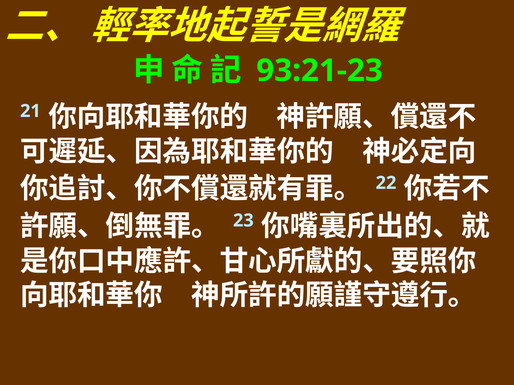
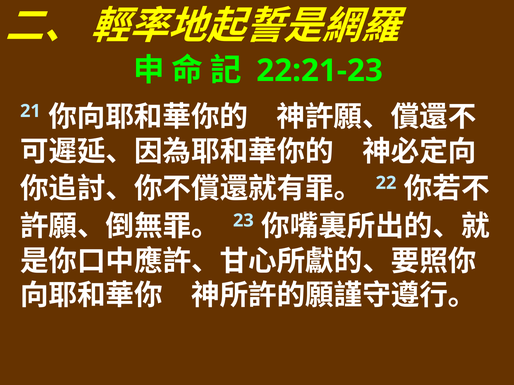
93:21-23: 93:21-23 -> 22:21-23 (320, 71)
